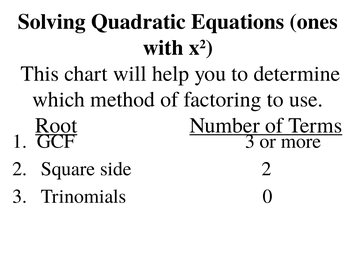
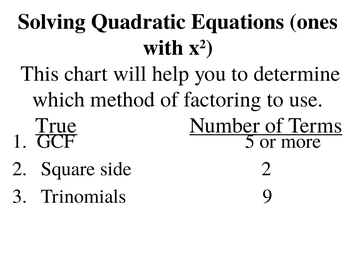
Root: Root -> True (56, 125)
GCF 3: 3 -> 5 (250, 141)
0: 0 -> 9 (267, 196)
